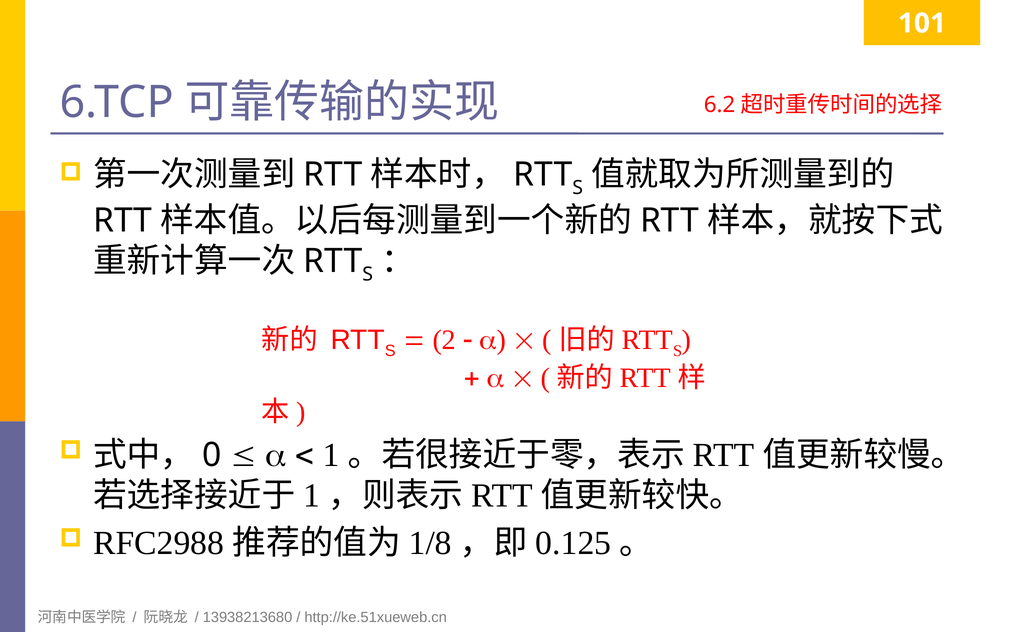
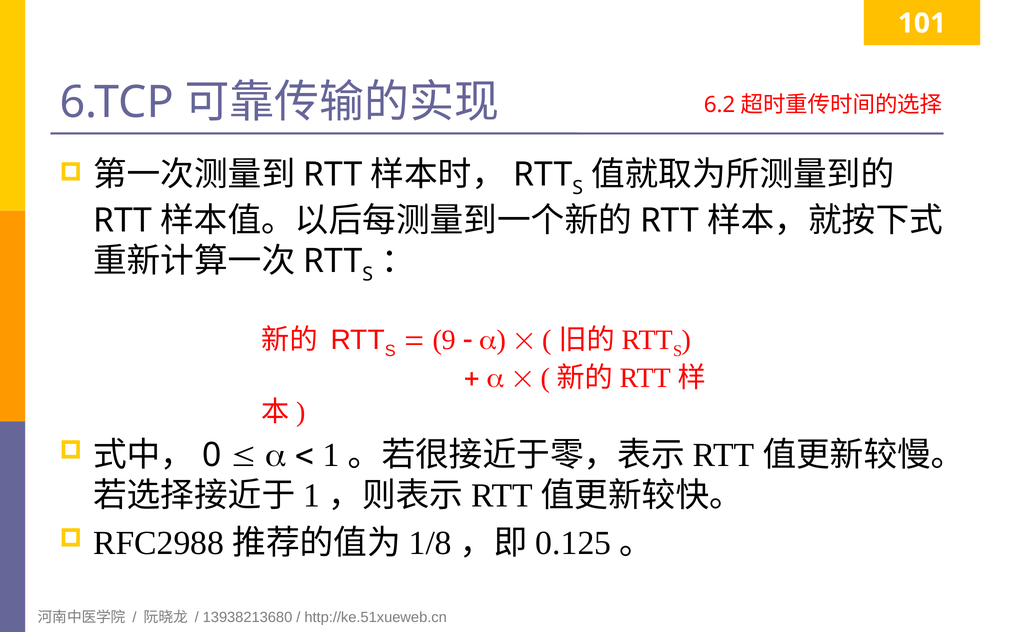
2: 2 -> 9 (444, 340)
